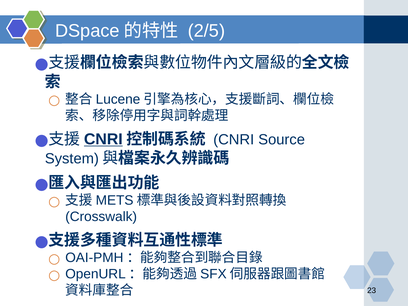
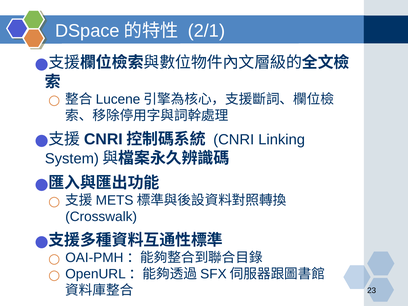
2/5: 2/5 -> 2/1 (206, 31)
CNRI underline: present -> none (103, 139)
Source: Source -> Linking (282, 140)
